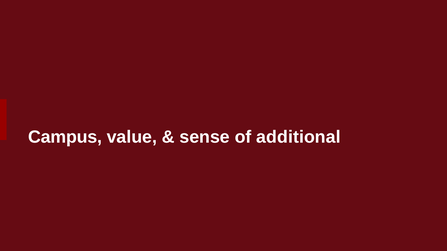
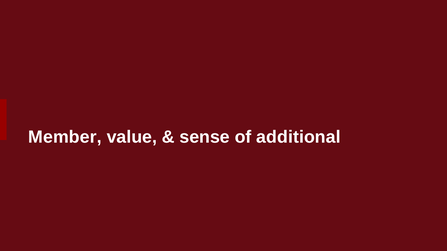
Campus: Campus -> Member (65, 137)
